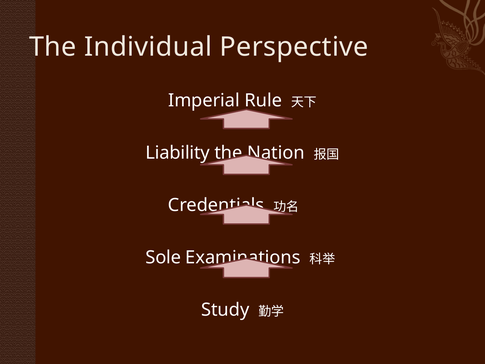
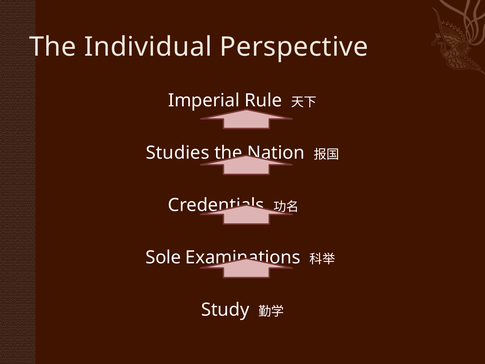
Liability: Liability -> Studies (178, 153)
